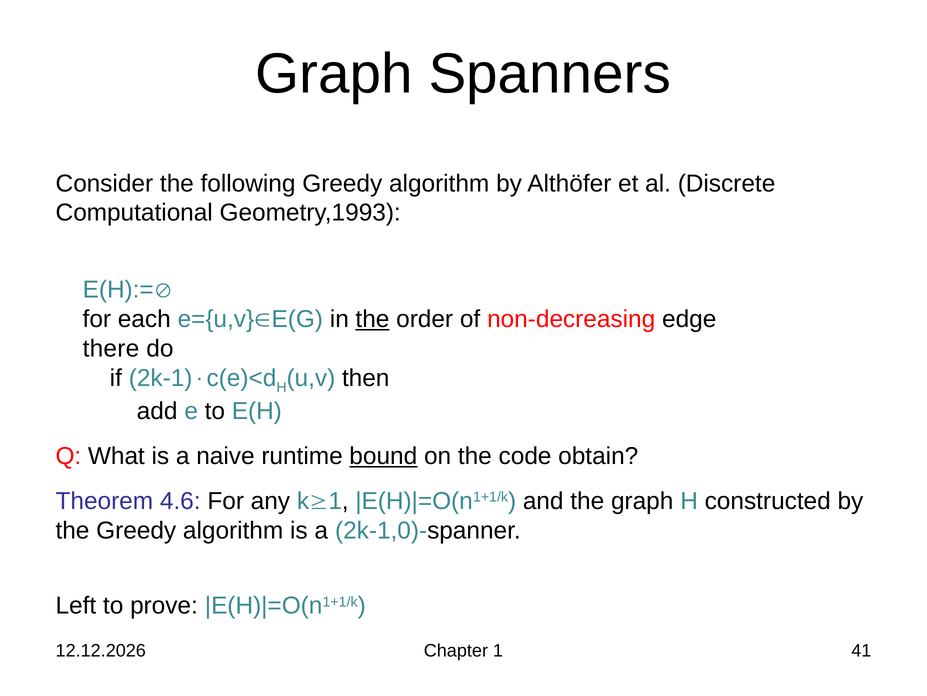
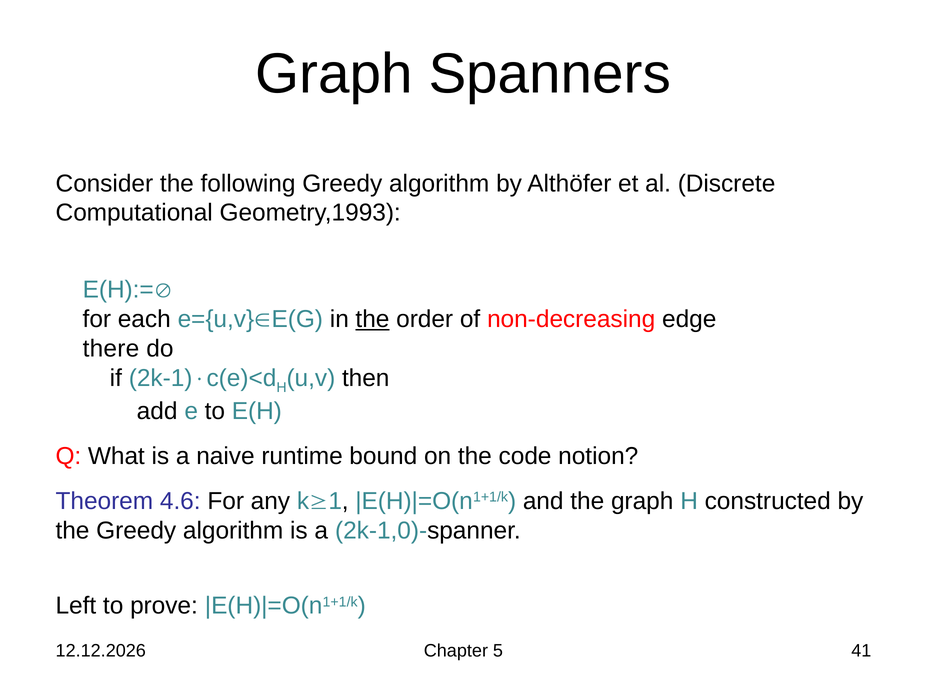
bound underline: present -> none (383, 456)
obtain: obtain -> notion (598, 456)
1: 1 -> 5 (498, 650)
